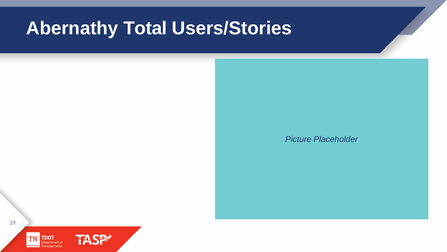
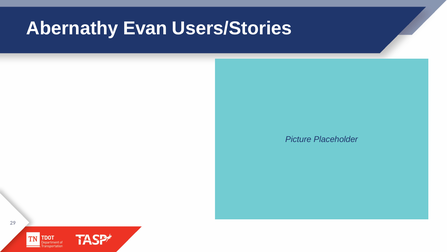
Total: Total -> Evan (145, 28)
